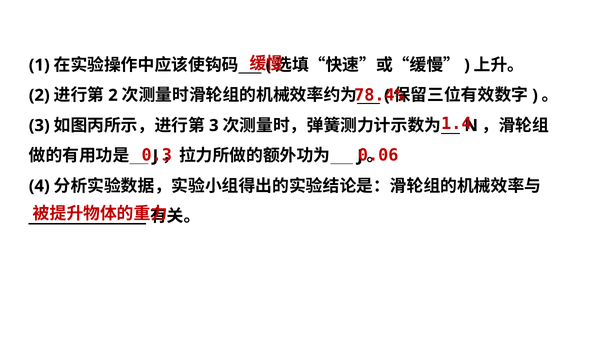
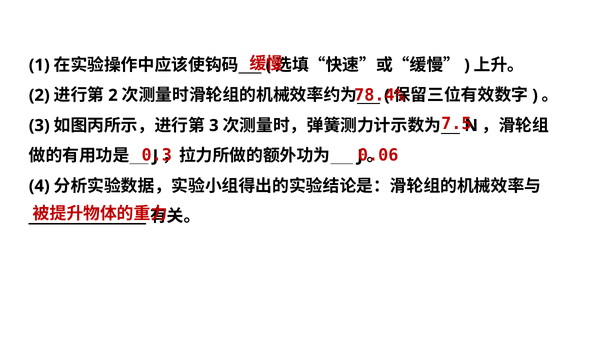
1.4: 1.4 -> 7.5 (456, 124)
